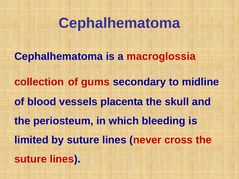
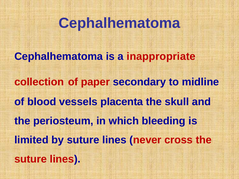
macroglossia: macroglossia -> inappropriate (161, 57)
gums: gums -> paper (95, 82)
